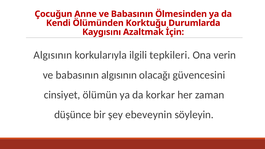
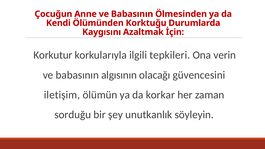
Algısının: Algısının -> Korkutur (53, 55)
cinsiyet: cinsiyet -> iletişim (62, 95)
düşünce: düşünce -> sorduğu (73, 115)
ebeveynin: ebeveynin -> unutkanlık (149, 115)
